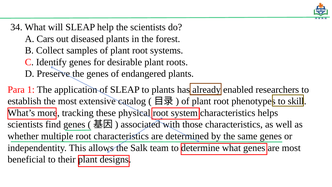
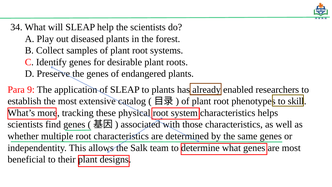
Cars: Cars -> Play (45, 39)
1: 1 -> 9 (31, 89)
